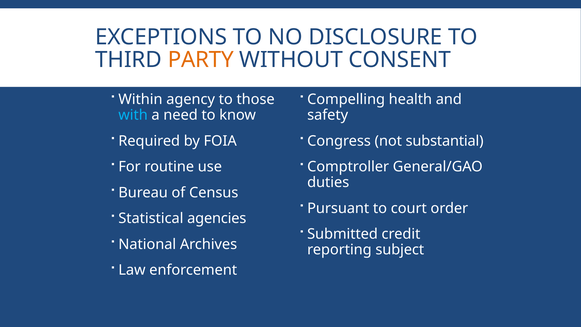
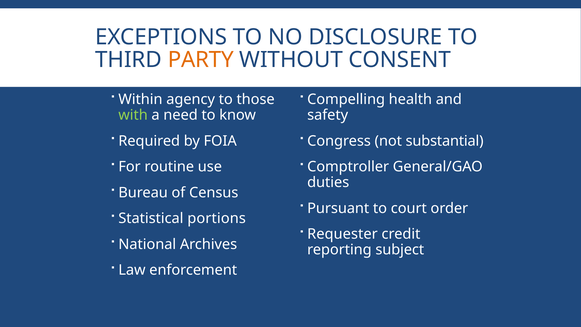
with colour: light blue -> light green (133, 115)
agencies: agencies -> portions (217, 218)
Submitted: Submitted -> Requester (342, 234)
